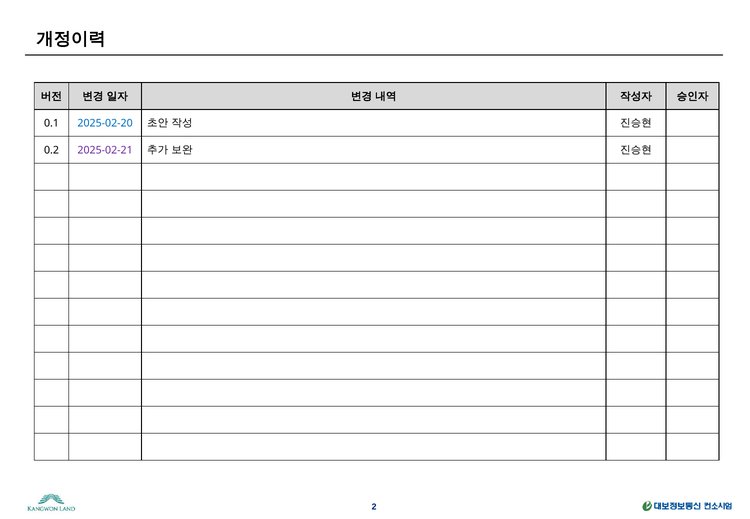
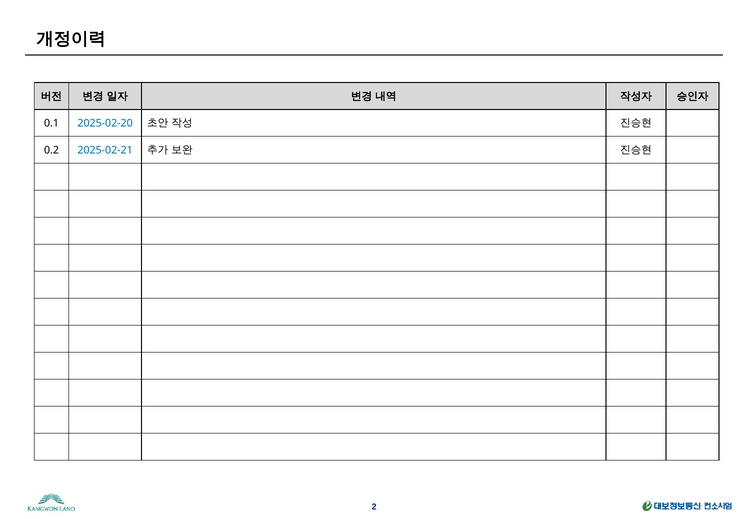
2025-02-21 colour: purple -> blue (105, 150)
